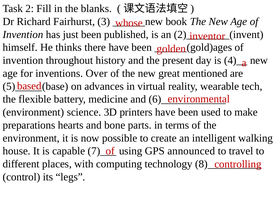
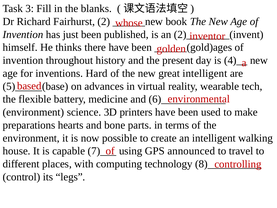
2: 2 -> 3 (30, 9)
3: 3 -> 2 (104, 22)
Over: Over -> Hard (97, 73)
great mentioned: mentioned -> intelligent (205, 73)
